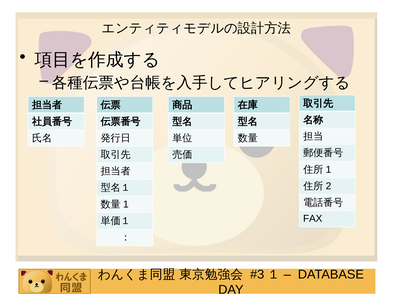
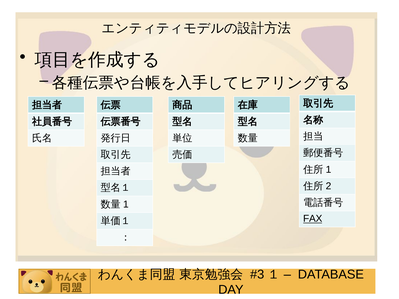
FAX underline: none -> present (313, 219)
